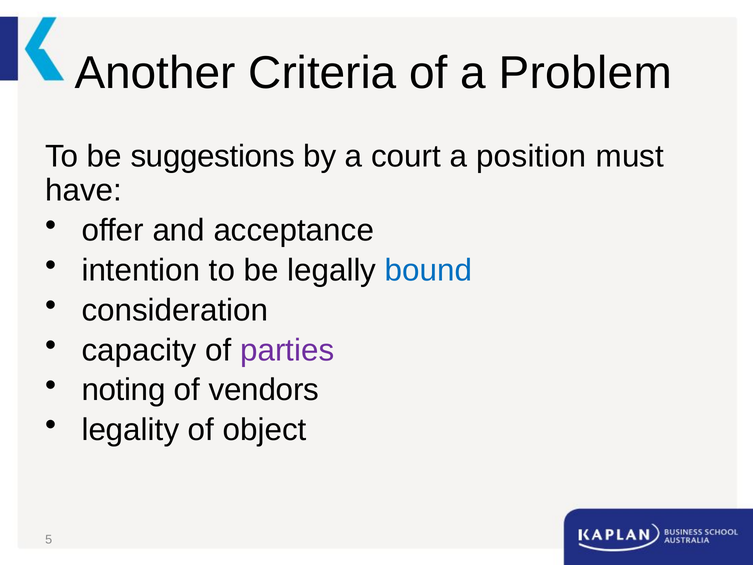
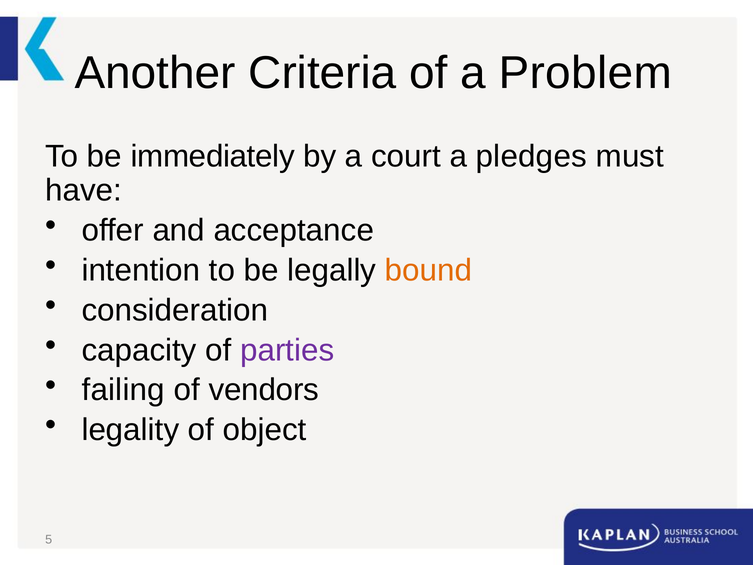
suggestions: suggestions -> immediately (213, 157)
position: position -> pledges (531, 157)
bound colour: blue -> orange (429, 270)
noting: noting -> failing (123, 390)
